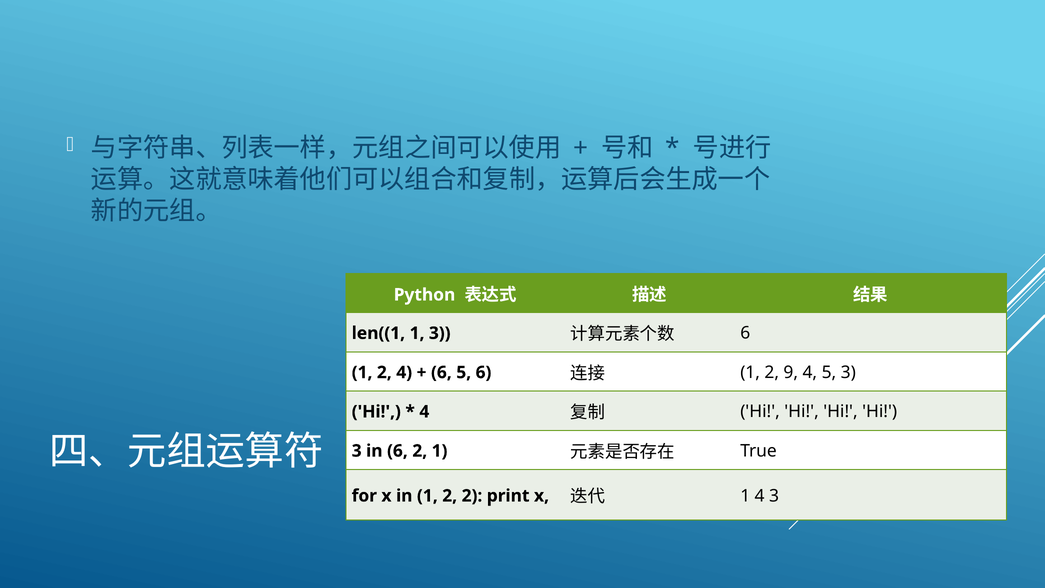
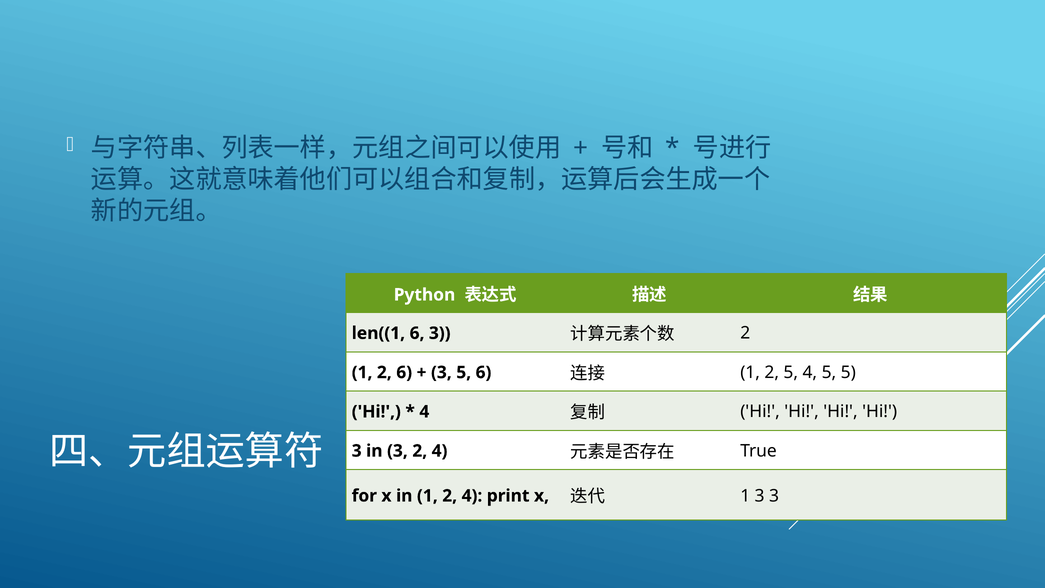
len((1 1: 1 -> 6 (417, 333)
6: 6 -> 2 (745, 333)
2 4: 4 -> 6 (404, 372)
6: 6 -> 3 (441, 372)
2 9: 9 -> 5 (791, 372)
5 3: 3 -> 5 (848, 372)
in 6: 6 -> 3 (397, 451)
1: 1 -> 4 (440, 451)
1 2 2: 2 -> 4 (472, 496)
1 4: 4 -> 3 (760, 496)
